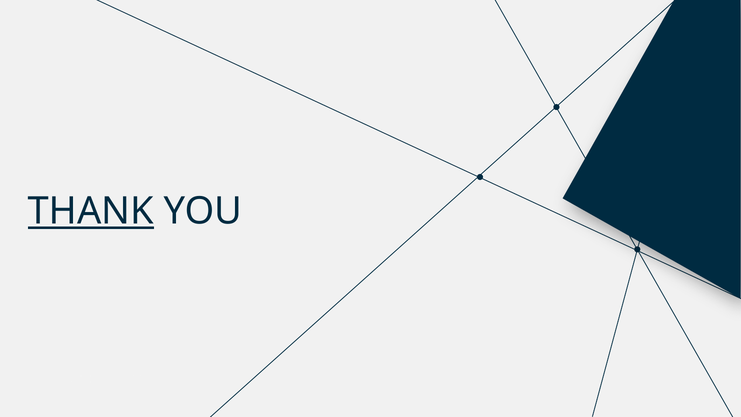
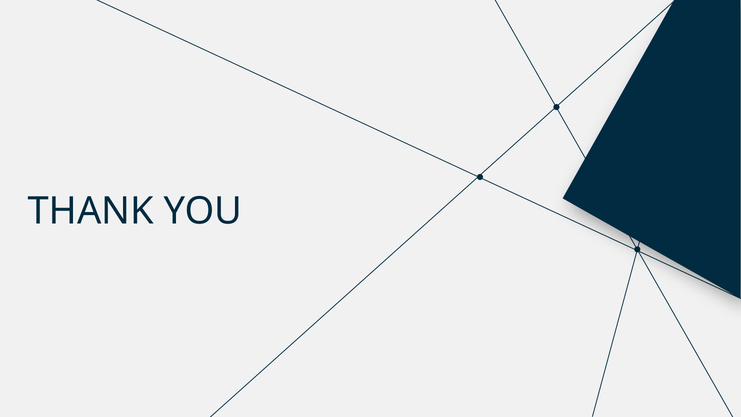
THANK underline: present -> none (91, 211)
